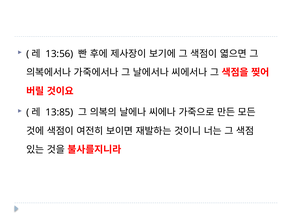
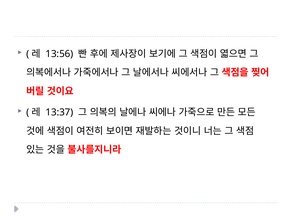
13:85: 13:85 -> 13:37 (59, 112)
